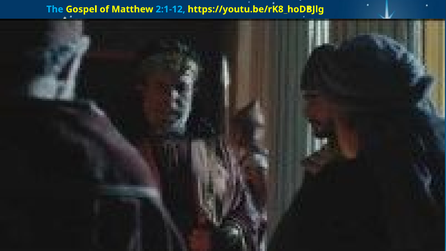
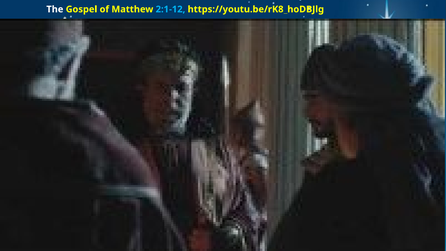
The colour: light blue -> white (55, 9)
